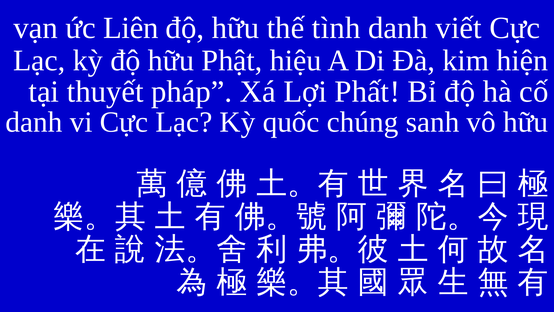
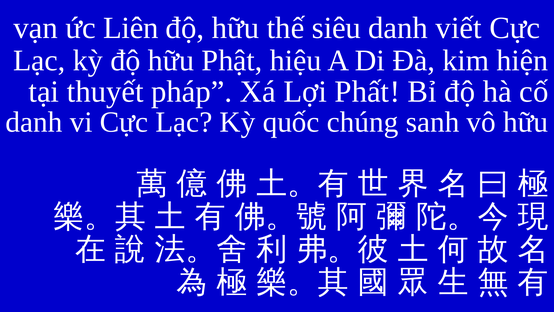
tình: tình -> siêu (336, 28)
